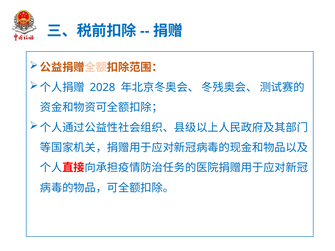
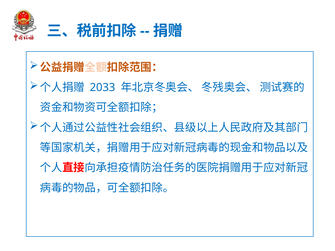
2028: 2028 -> 2033 (102, 88)
